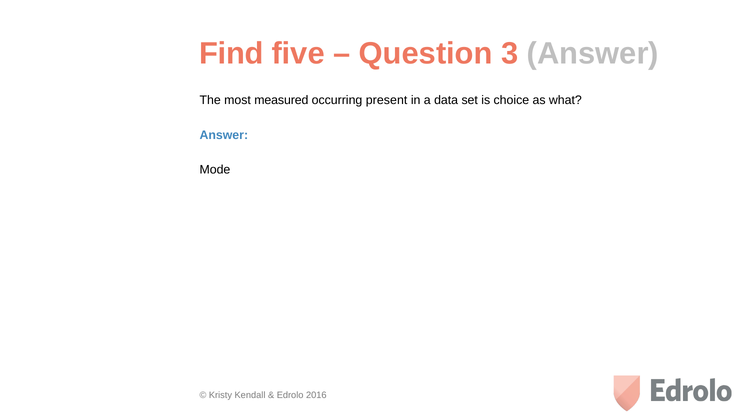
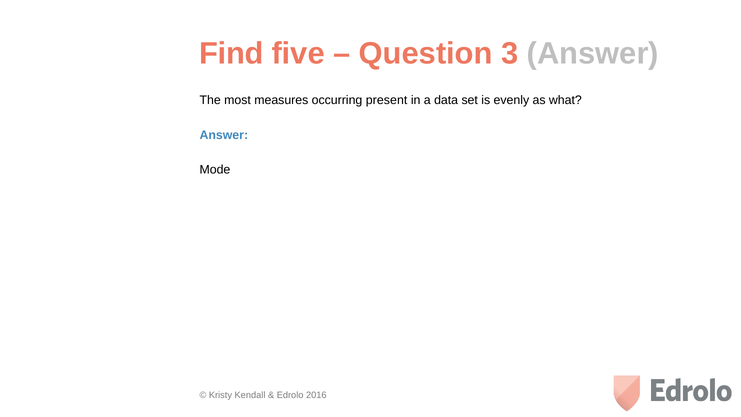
measured: measured -> measures (281, 100)
choice: choice -> evenly (511, 100)
